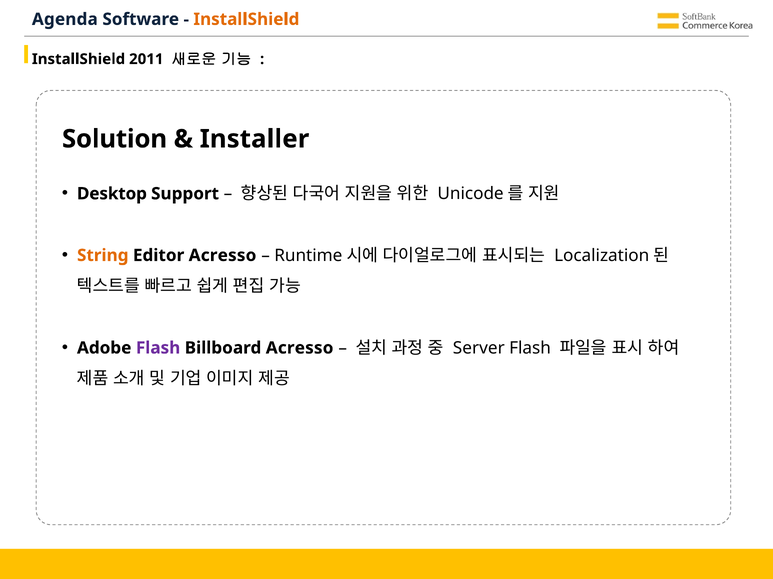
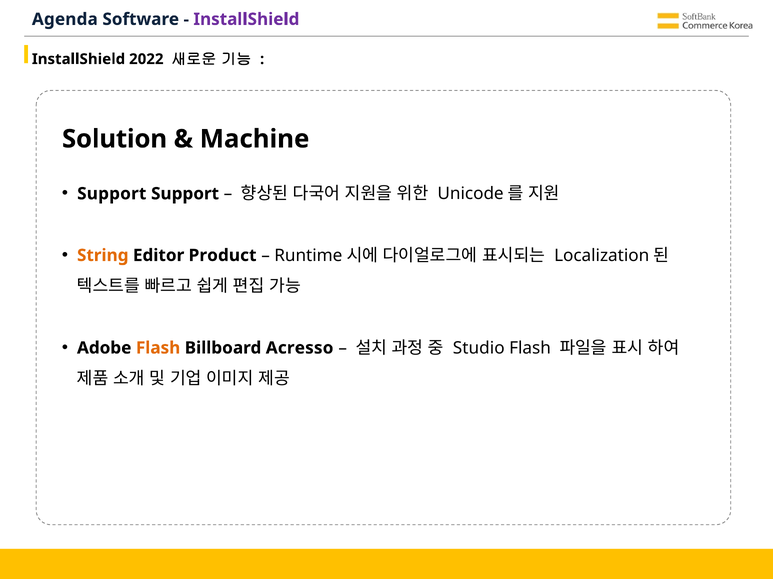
InstallShield colour: orange -> purple (246, 19)
2011: 2011 -> 2022 (146, 59)
Installer: Installer -> Machine (255, 139)
Desktop: Desktop -> Support (112, 194)
Editor Acresso: Acresso -> Product (223, 256)
Flash colour: purple -> orange (158, 348)
Server: Server -> Studio (479, 348)
